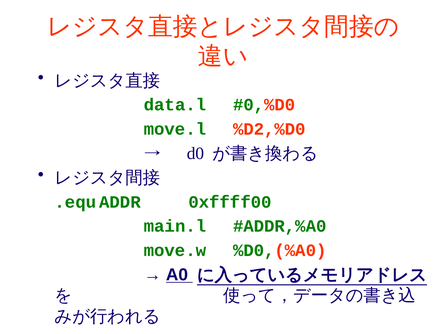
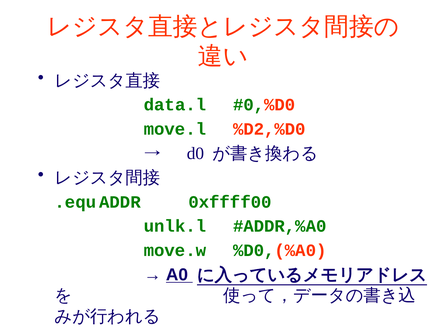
main.l: main.l -> unlk.l (175, 227)
